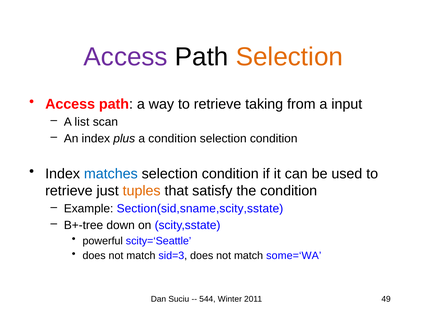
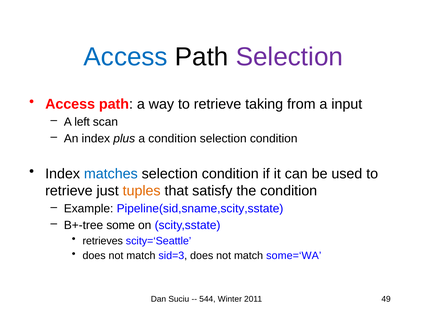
Access colour: purple -> blue (126, 57)
Selection colour: orange -> purple (289, 57)
list: list -> left (82, 122)
Section(sid,sname,scity,sstate: Section(sid,sname,scity,sstate -> Pipeline(sid,sname,scity,sstate (200, 209)
down: down -> some (121, 225)
powerful: powerful -> retrieves (103, 241)
